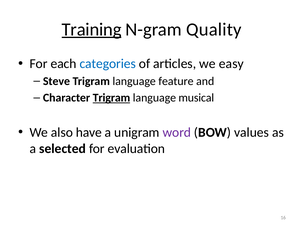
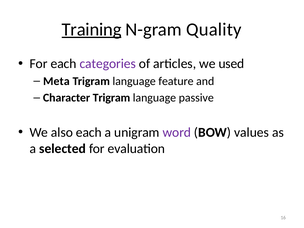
categories colour: blue -> purple (108, 64)
easy: easy -> used (231, 64)
Steve: Steve -> Meta (56, 81)
Trigram underline: present -> none (111, 98)
musical: musical -> passive (196, 98)
also have: have -> each (89, 132)
